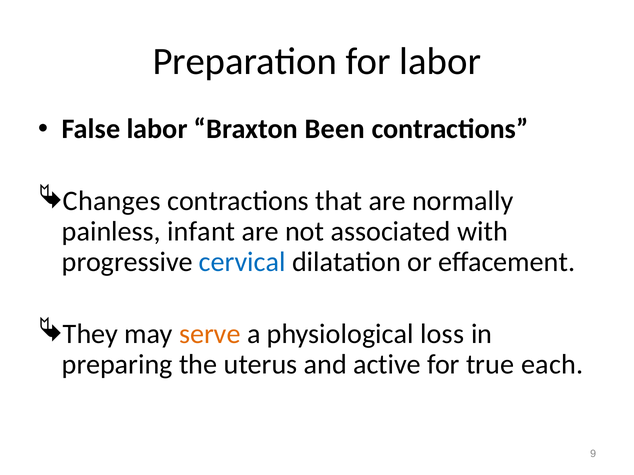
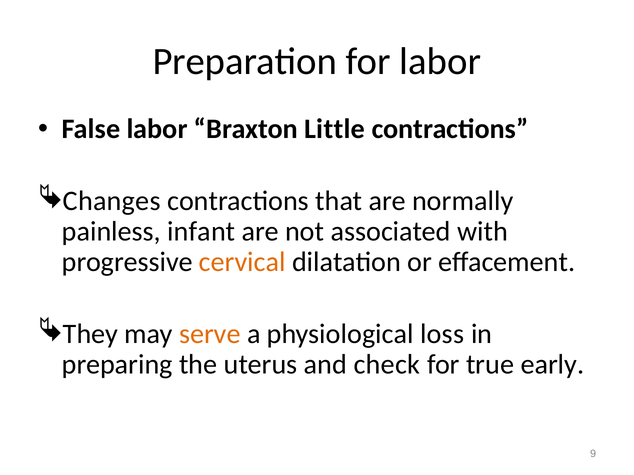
Been: Been -> Little (335, 129)
cervical colour: blue -> orange (242, 262)
active: active -> check (387, 365)
each: each -> early (552, 365)
